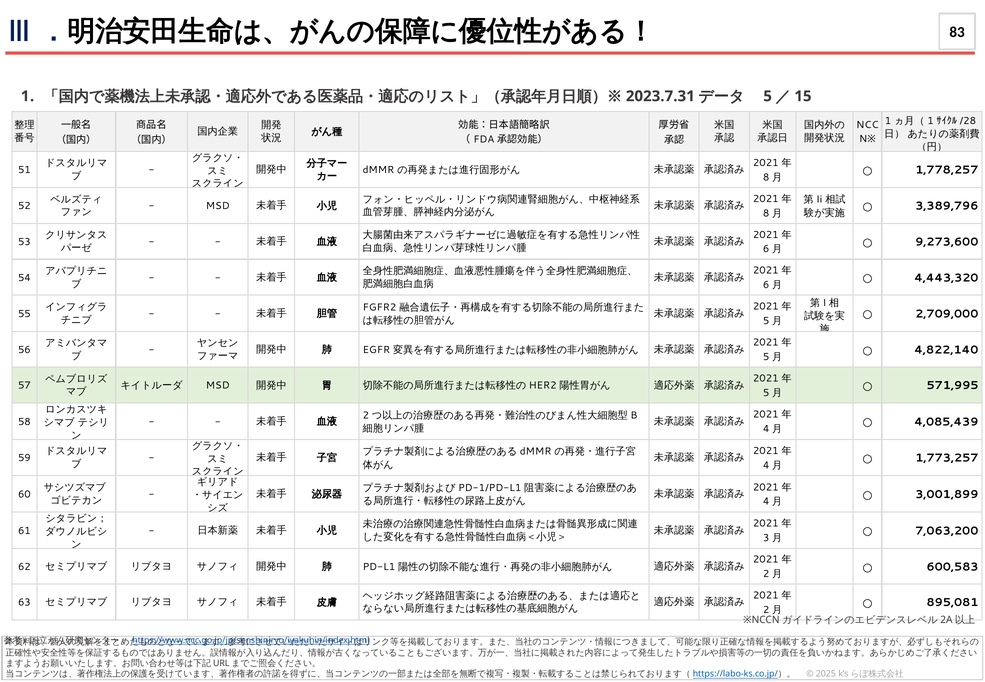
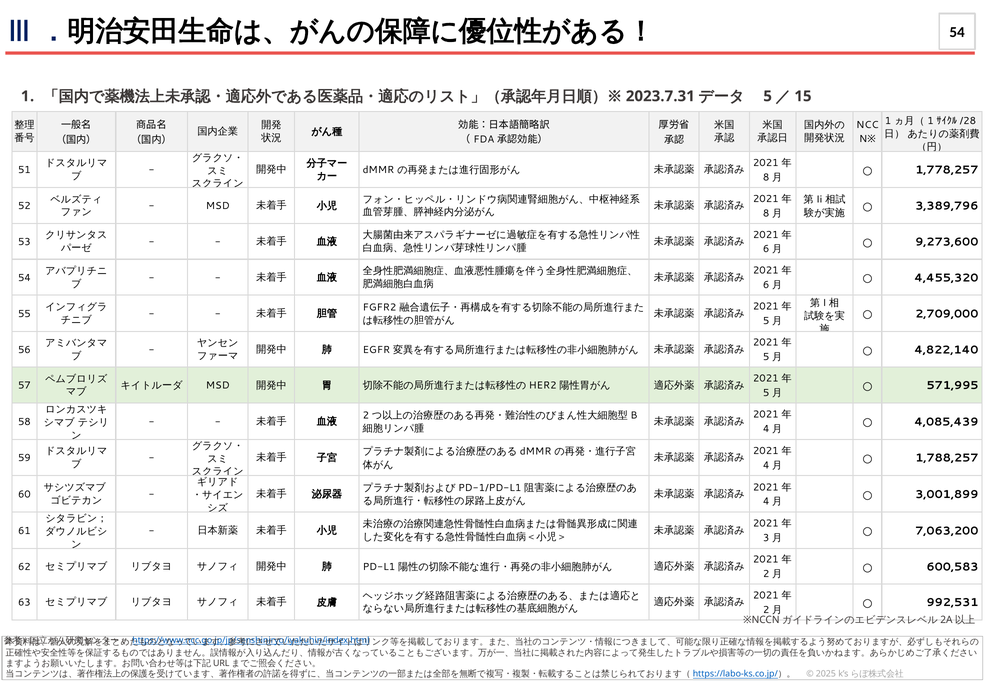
83: 83 -> 54 (957, 32)
4,443,320: 4,443,320 -> 4,455,320 (946, 278)
1,773,257: 1,773,257 -> 1,788,257 (947, 458)
895,081: 895,081 -> 992,531 (953, 603)
